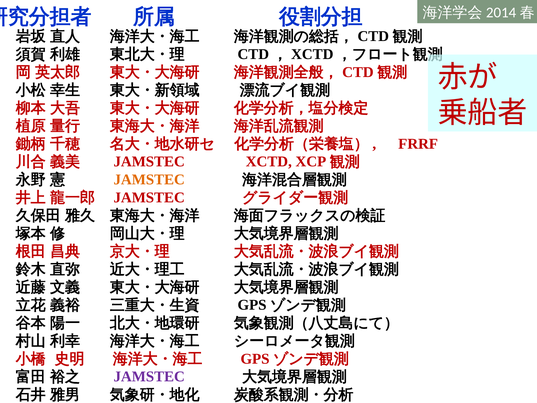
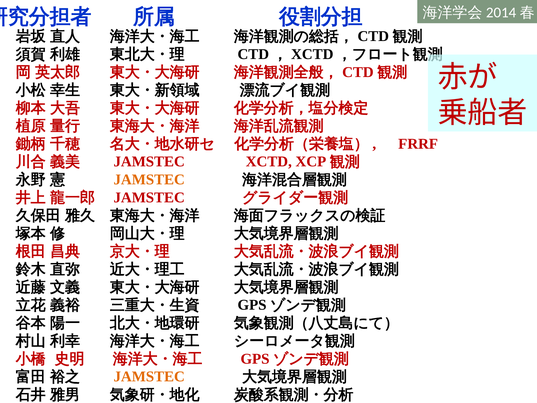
JAMSTEC colour: purple -> orange (149, 376)
